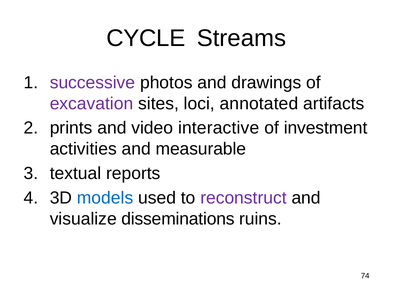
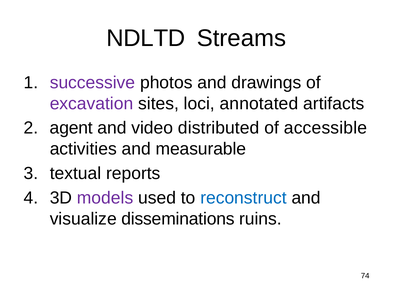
CYCLE: CYCLE -> NDLTD (146, 38)
prints: prints -> agent (71, 128)
interactive: interactive -> distributed (219, 128)
investment: investment -> accessible (325, 128)
models colour: blue -> purple (105, 198)
reconstruct colour: purple -> blue (243, 198)
